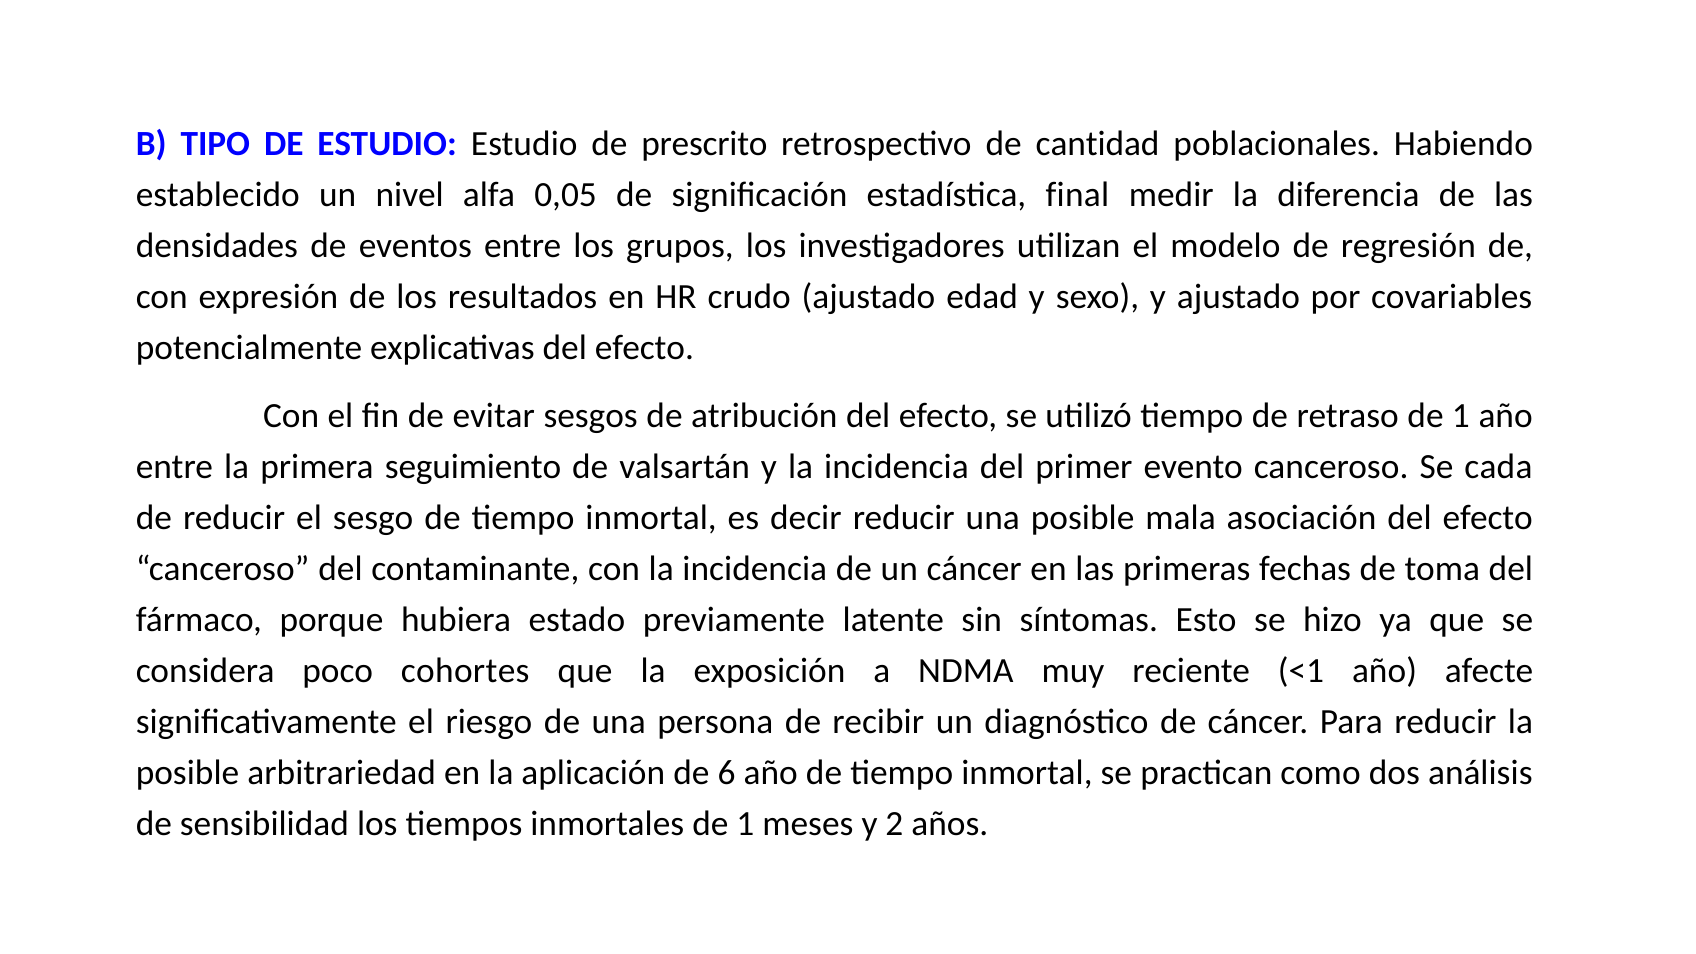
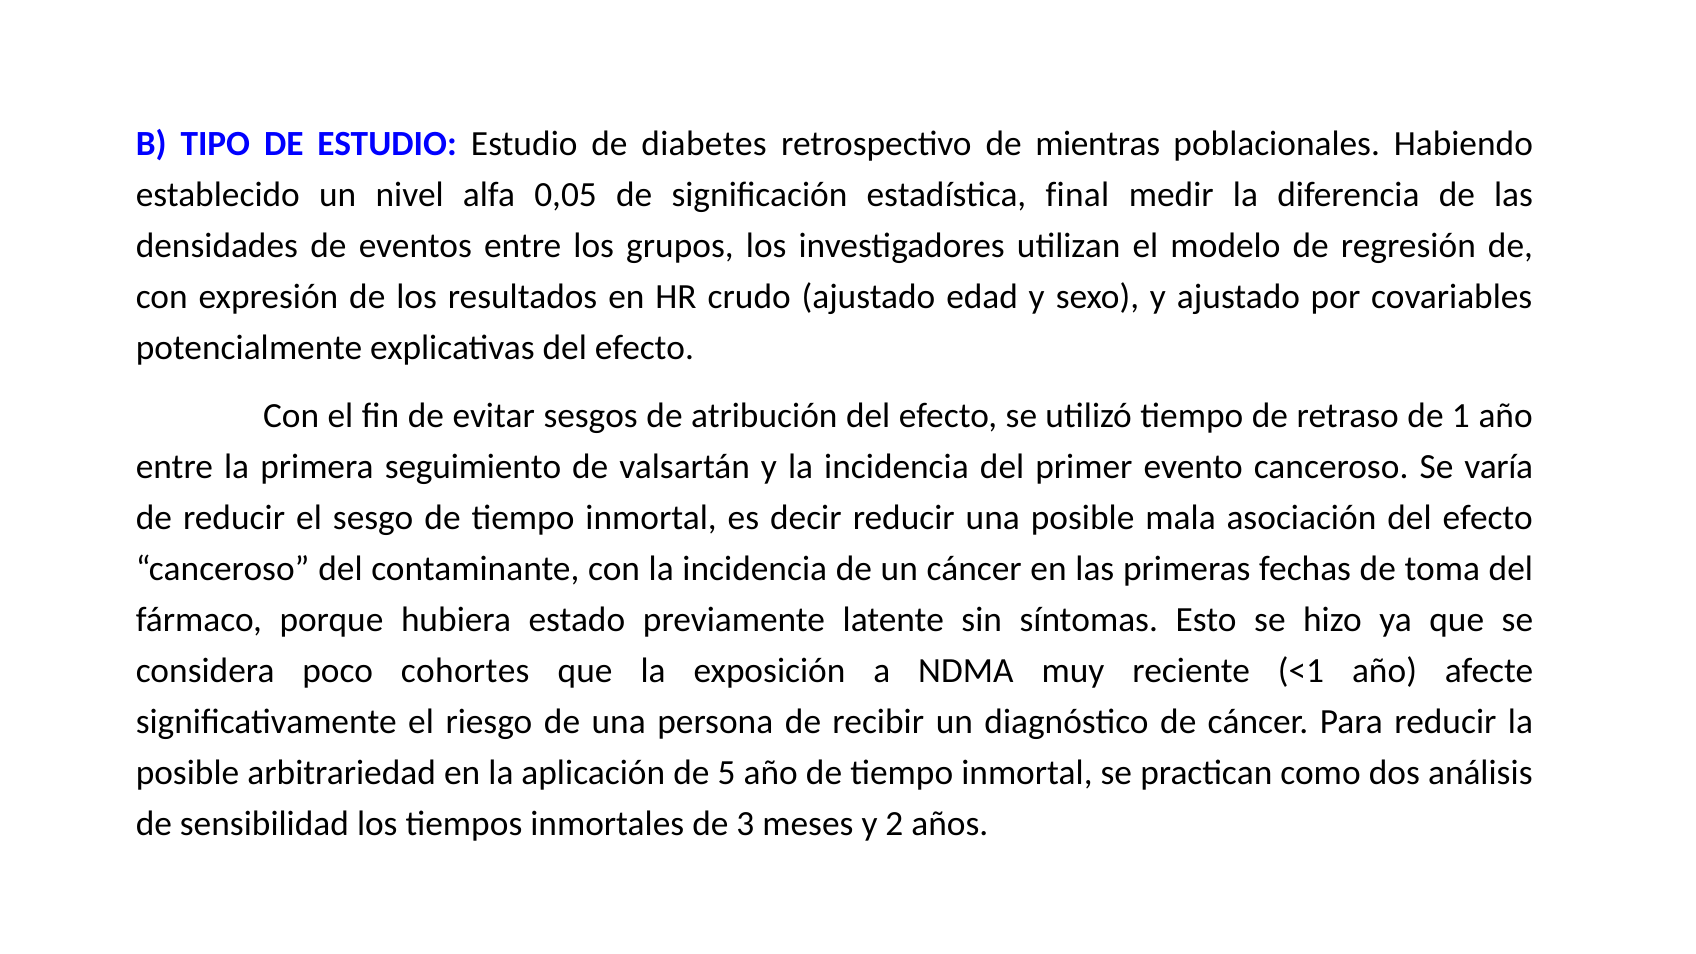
prescrito: prescrito -> diabetes (704, 144)
cantidad: cantidad -> mientras (1098, 144)
cada: cada -> varía (1499, 467)
6: 6 -> 5 (727, 773)
inmortales de 1: 1 -> 3 (745, 824)
